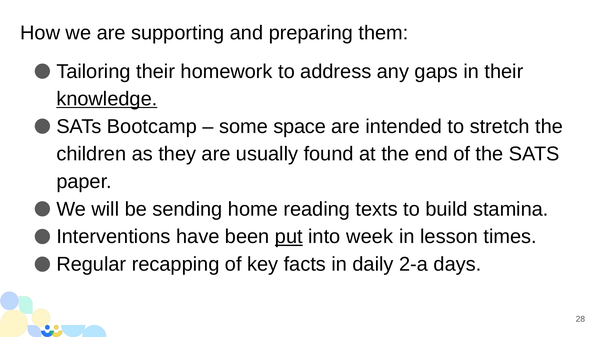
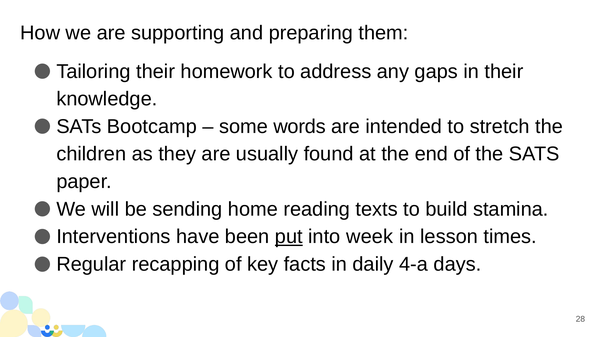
knowledge underline: present -> none (107, 99)
space: space -> words (300, 126)
2-a: 2-a -> 4-a (414, 264)
